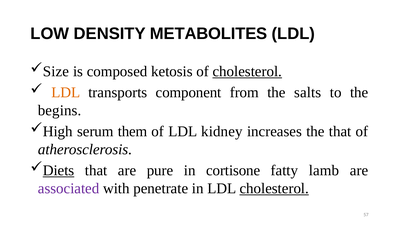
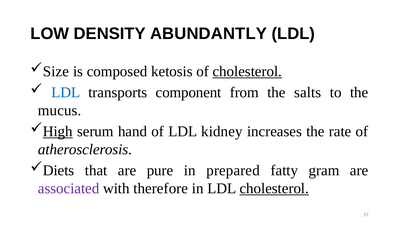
METABOLITES: METABOLITES -> ABUNDANTLY (208, 34)
LDL colour: orange -> blue (66, 92)
begins: begins -> mucus (60, 110)
High underline: none -> present (58, 131)
them: them -> hand (133, 131)
the that: that -> rate (340, 131)
Diets underline: present -> none (59, 170)
cortisone: cortisone -> prepared (233, 170)
lamb: lamb -> gram (324, 170)
penetrate: penetrate -> therefore (161, 188)
